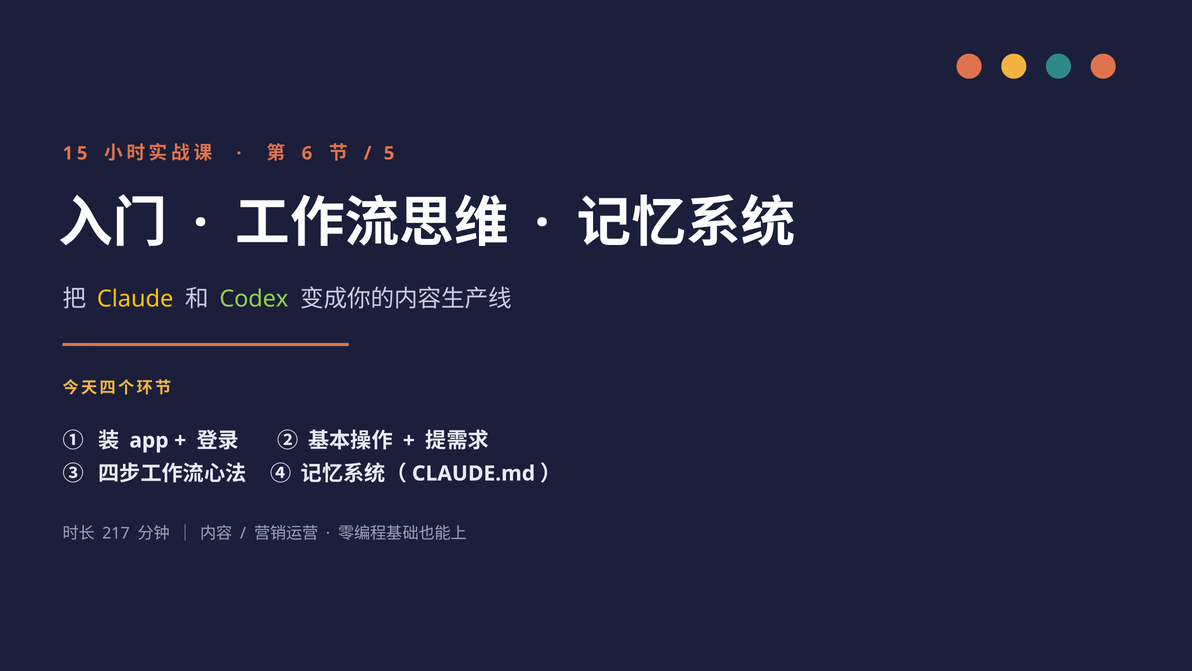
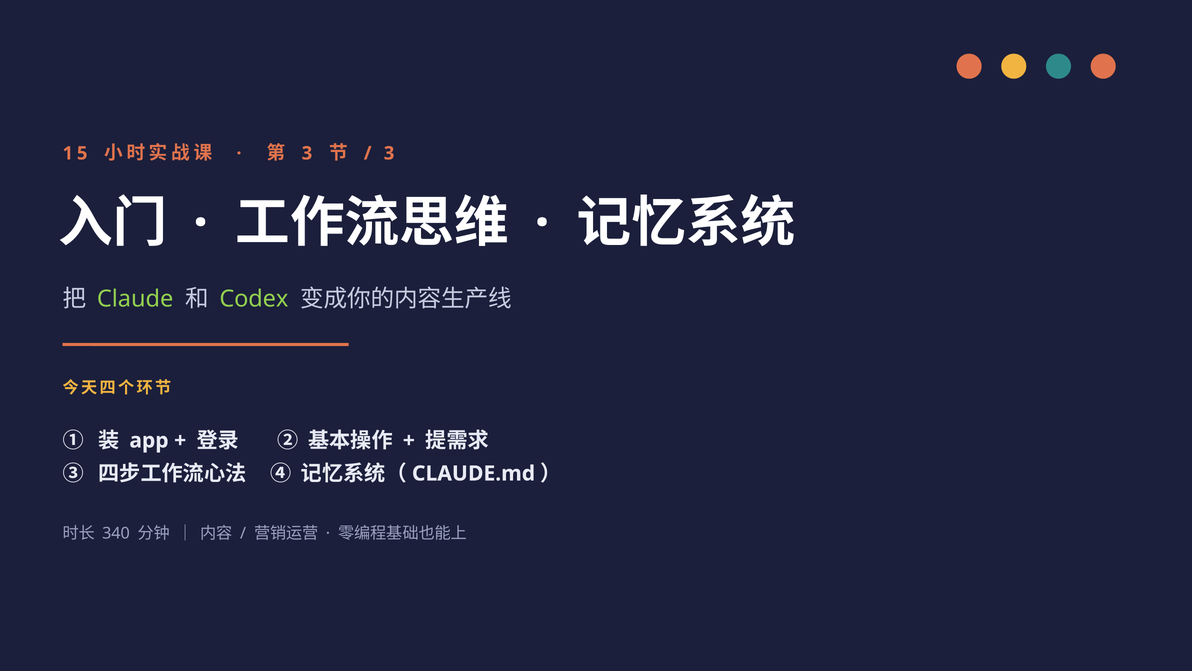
6: 6 -> 3 (307, 153)
5: 5 -> 3 (389, 153)
Claude colour: yellow -> light green (135, 299)
217: 217 -> 340 (116, 533)
